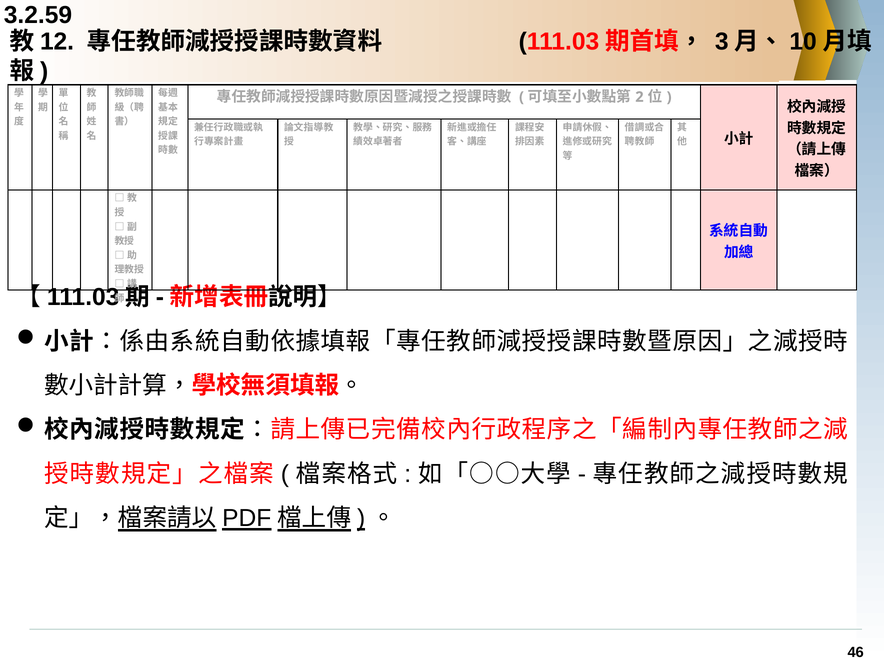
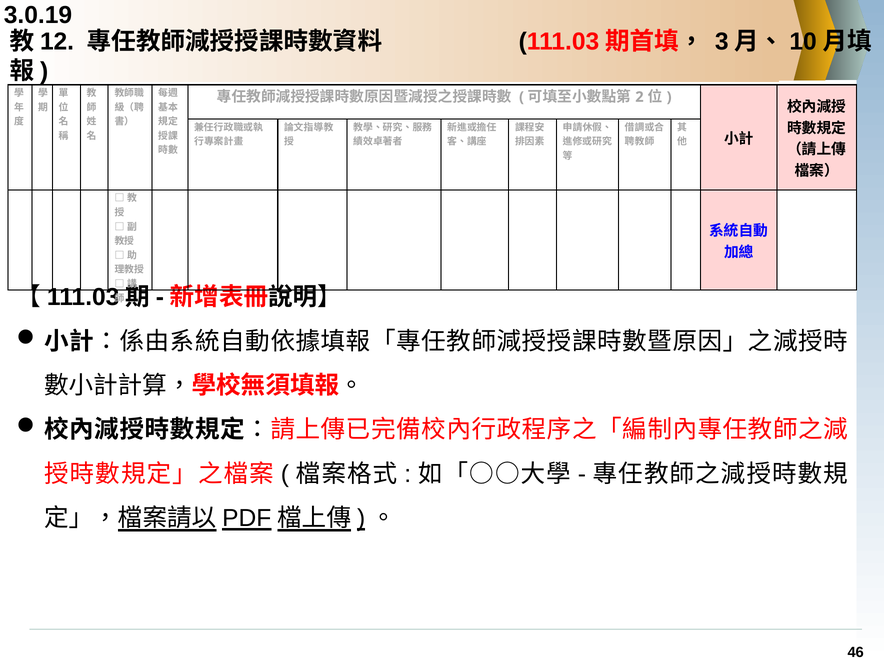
3.2.59: 3.2.59 -> 3.0.19 (38, 15)
